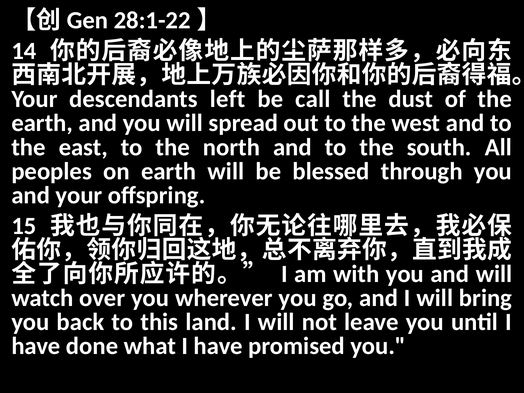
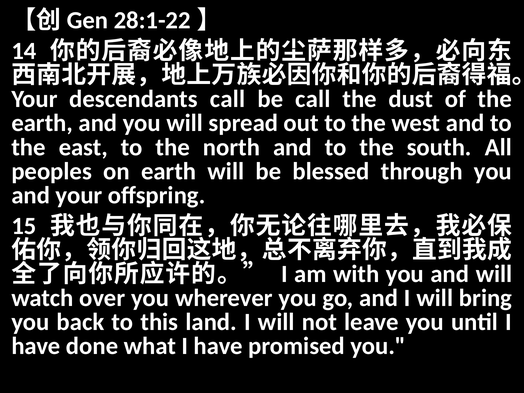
descendants left: left -> call (228, 99)
